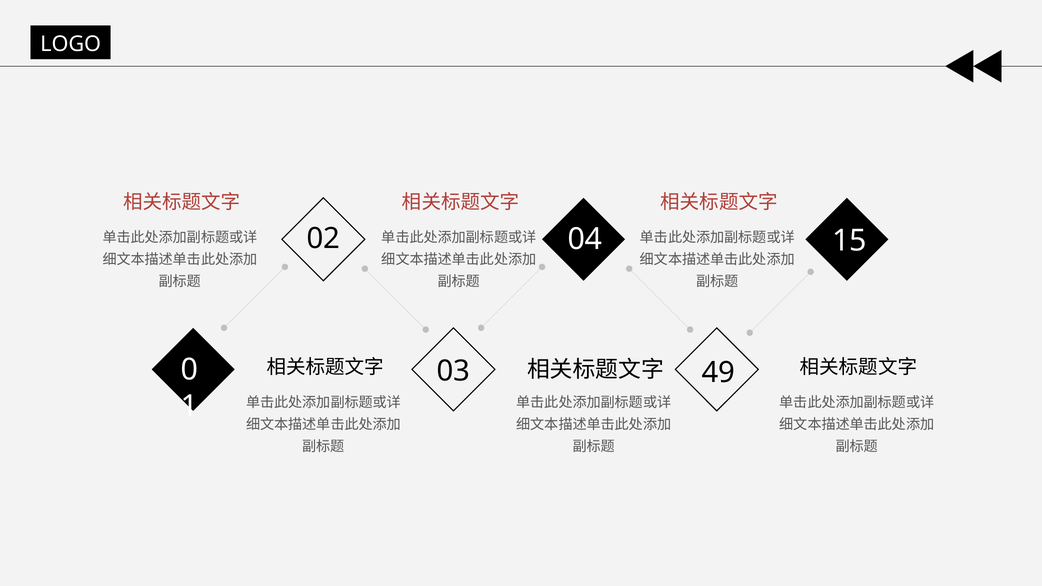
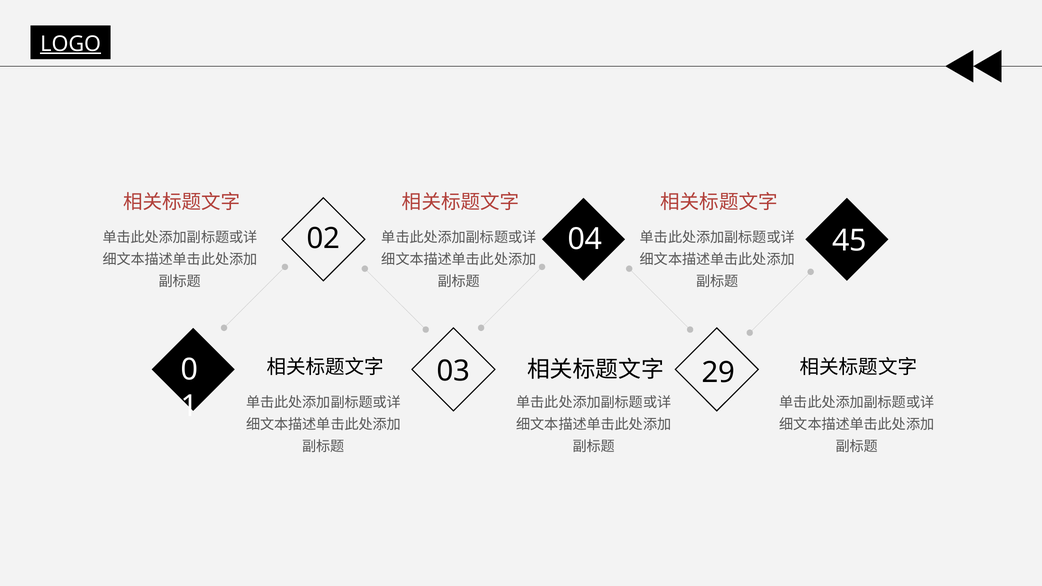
LOGO underline: none -> present (71, 44)
15: 15 -> 45 (849, 241)
49: 49 -> 29 (718, 373)
